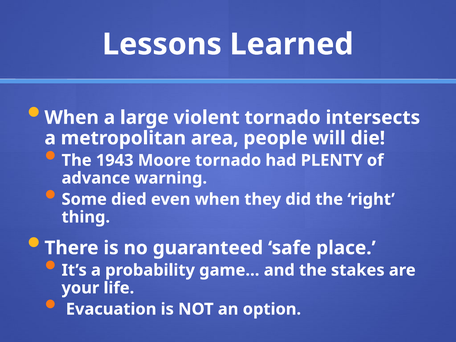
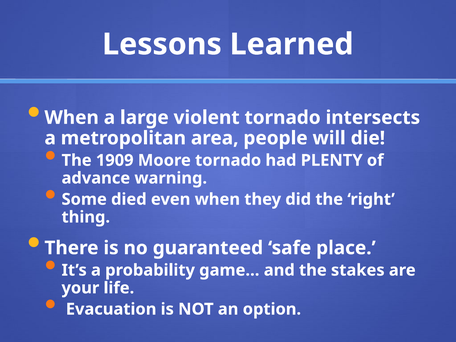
1943: 1943 -> 1909 (115, 160)
